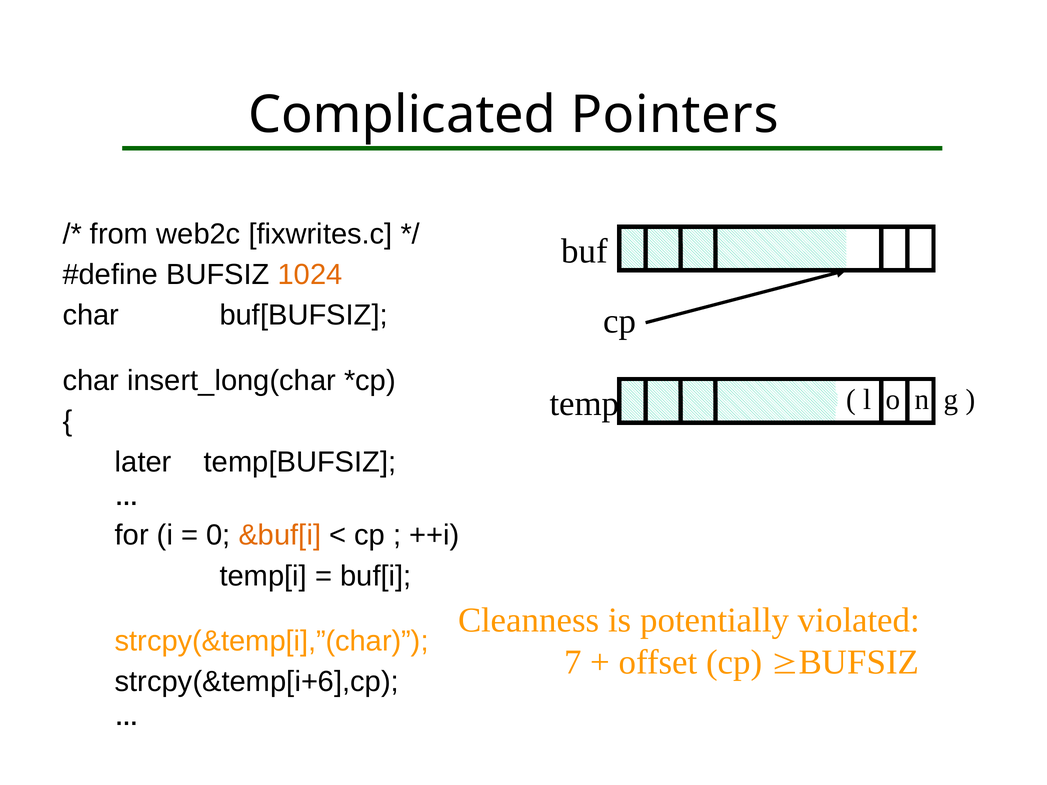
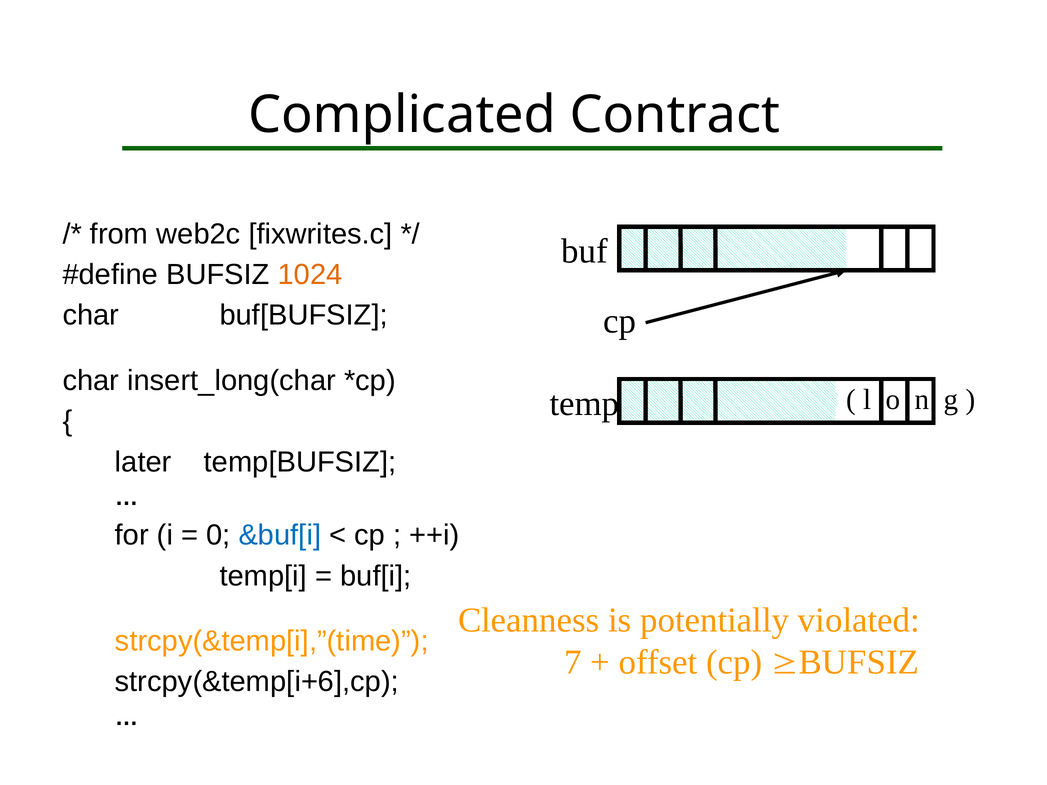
Pointers: Pointers -> Contract (675, 115)
&buf[i colour: orange -> blue (280, 535)
strcpy(&temp[i],”(char: strcpy(&temp[i],”(char -> strcpy(&temp[i],”(time (272, 641)
